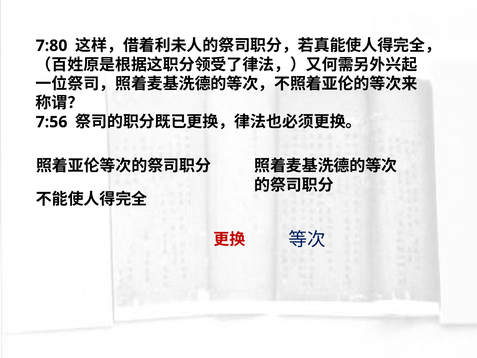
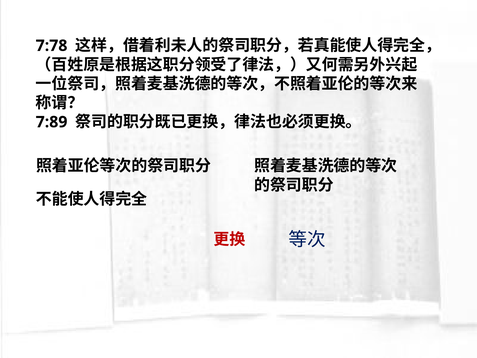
7:80: 7:80 -> 7:78 (52, 46)
7:56: 7:56 -> 7:89 (52, 122)
